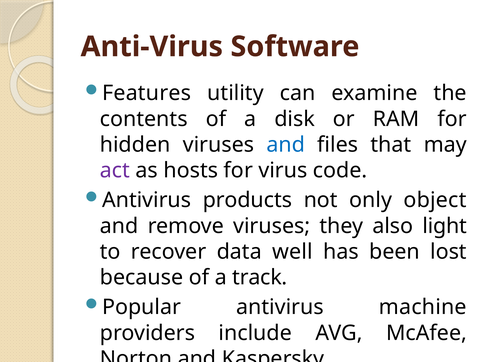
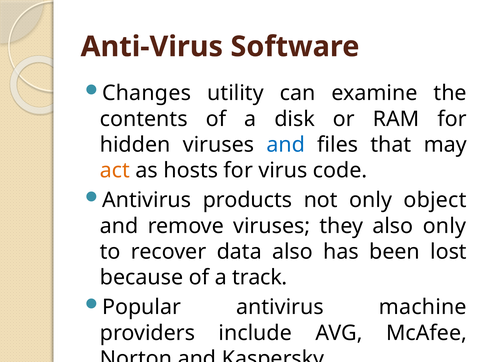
Features: Features -> Changes (147, 93)
act colour: purple -> orange (115, 171)
also light: light -> only (444, 226)
data well: well -> also (293, 252)
